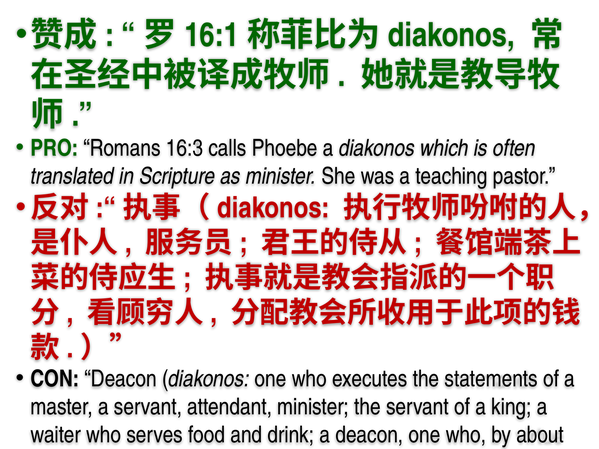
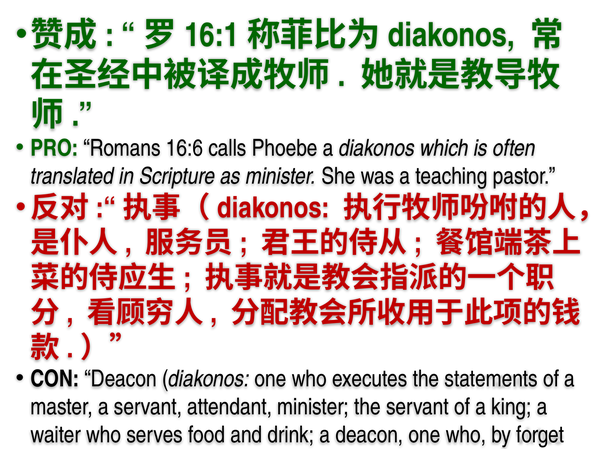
16:3: 16:3 -> 16:6 (185, 148)
about: about -> forget (540, 435)
